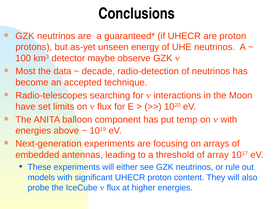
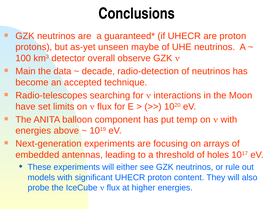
energy: energy -> maybe (145, 47)
maybe: maybe -> overall (101, 58)
Most: Most -> Main (25, 71)
array: array -> holes (218, 155)
